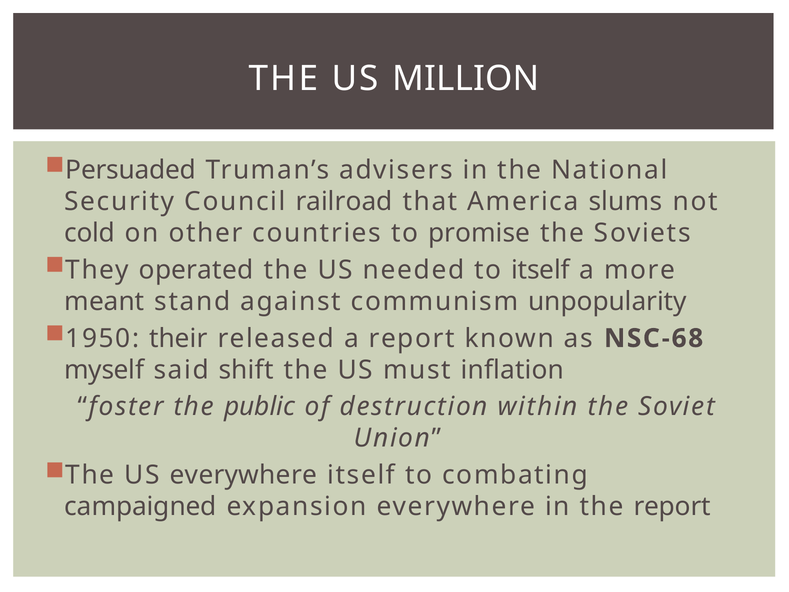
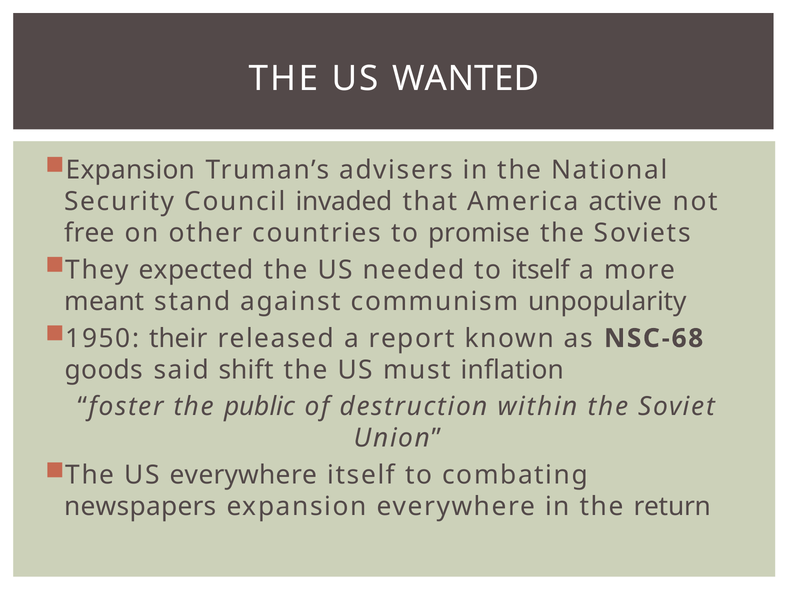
MILLION: MILLION -> WANTED (466, 79)
Persuaded: Persuaded -> Expansion (130, 170)
railroad: railroad -> invaded (344, 201)
slums: slums -> active (625, 201)
cold: cold -> free (89, 233)
operated: operated -> expected (196, 270)
myself: myself -> goods (104, 370)
campaigned: campaigned -> newspapers (140, 506)
the report: report -> return (672, 506)
